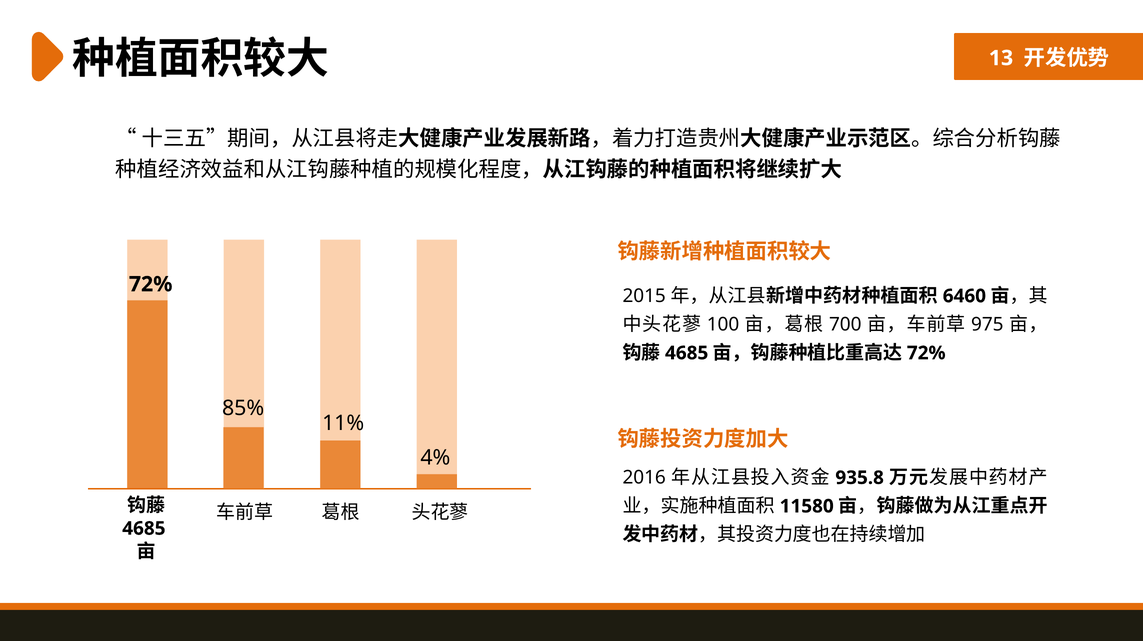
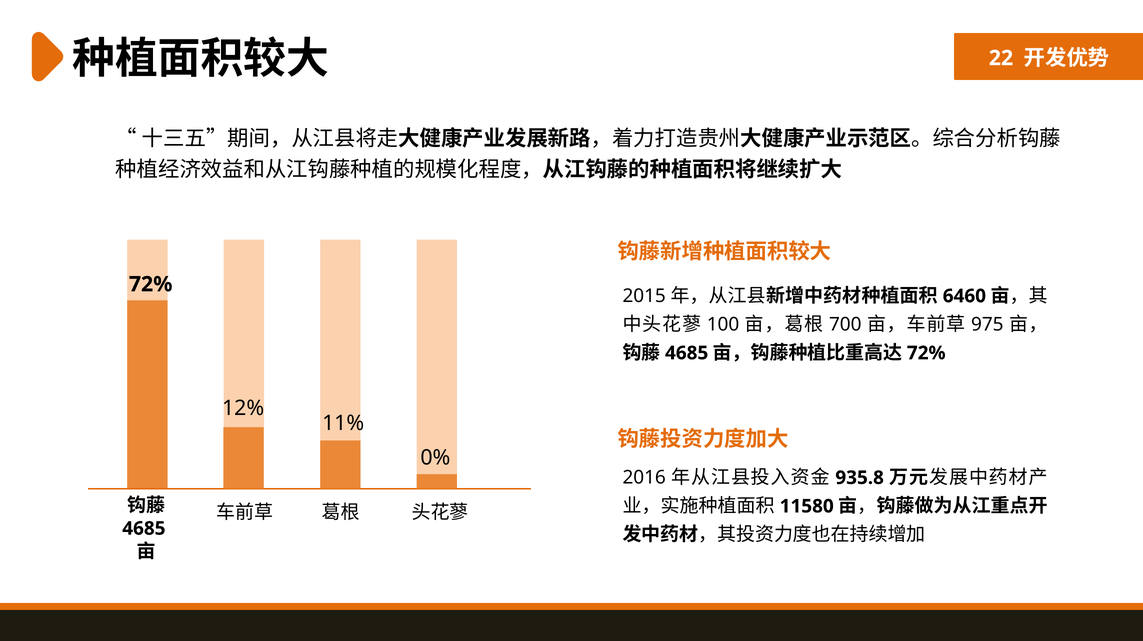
13: 13 -> 22 (1001, 58)
85%: 85% -> 12% (243, 408)
4%: 4% -> 0% (435, 458)
